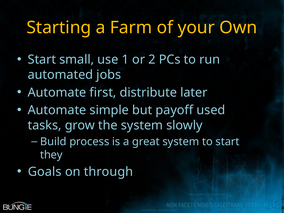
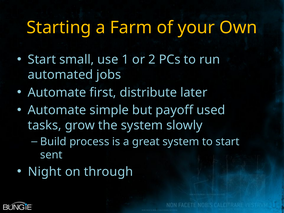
they: they -> sent (51, 155)
Goals: Goals -> Night (45, 172)
